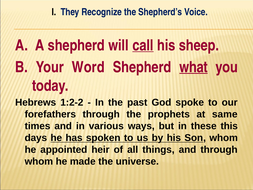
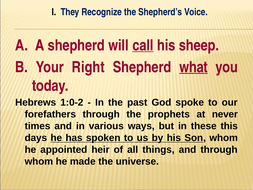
Word: Word -> Right (88, 67)
1:2-2: 1:2-2 -> 1:0-2 (72, 102)
same: same -> never (225, 114)
